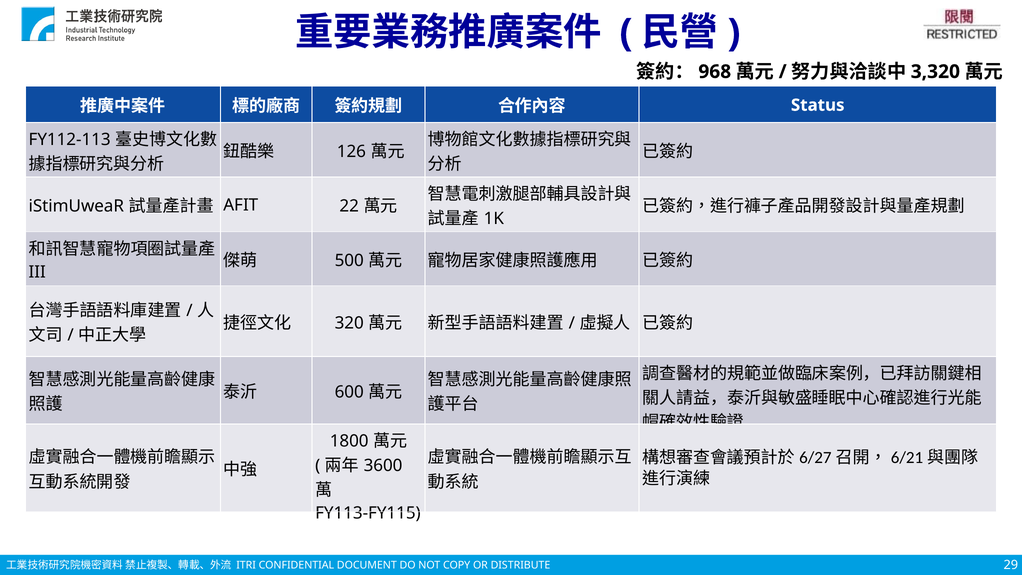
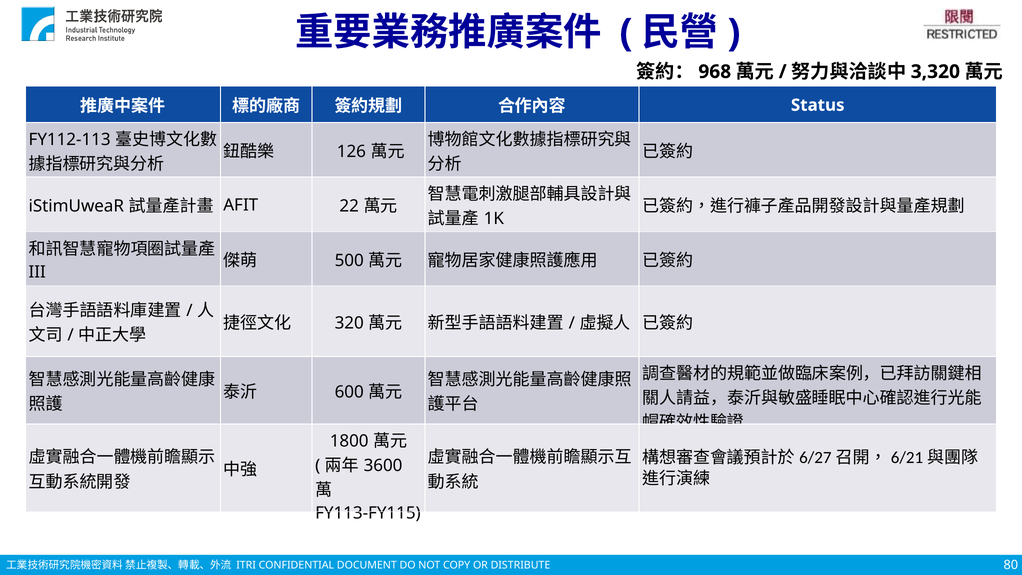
29: 29 -> 80 (1011, 565)
